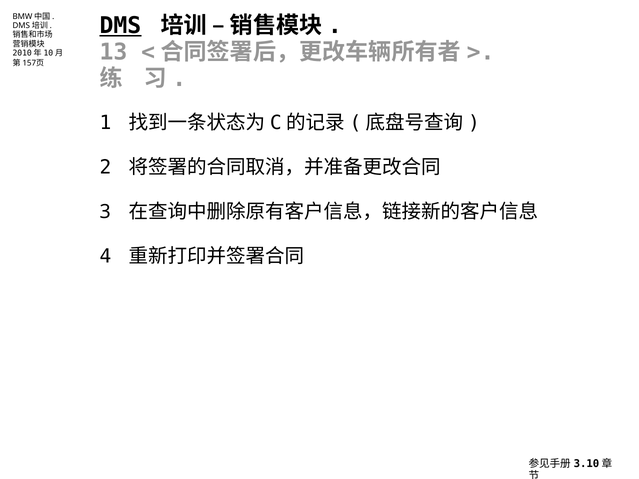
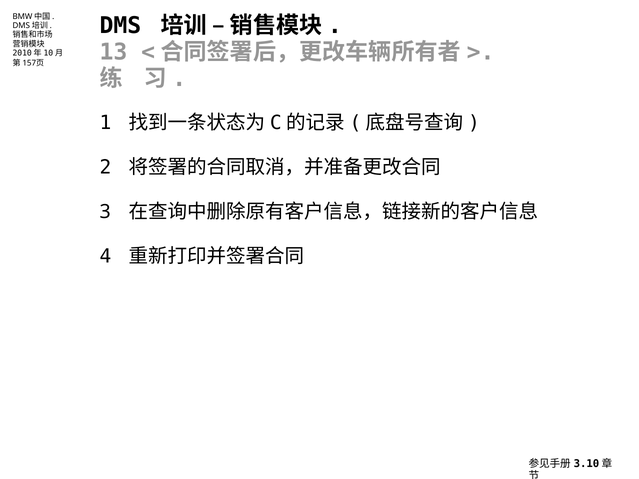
DMS underline: present -> none (120, 26)
